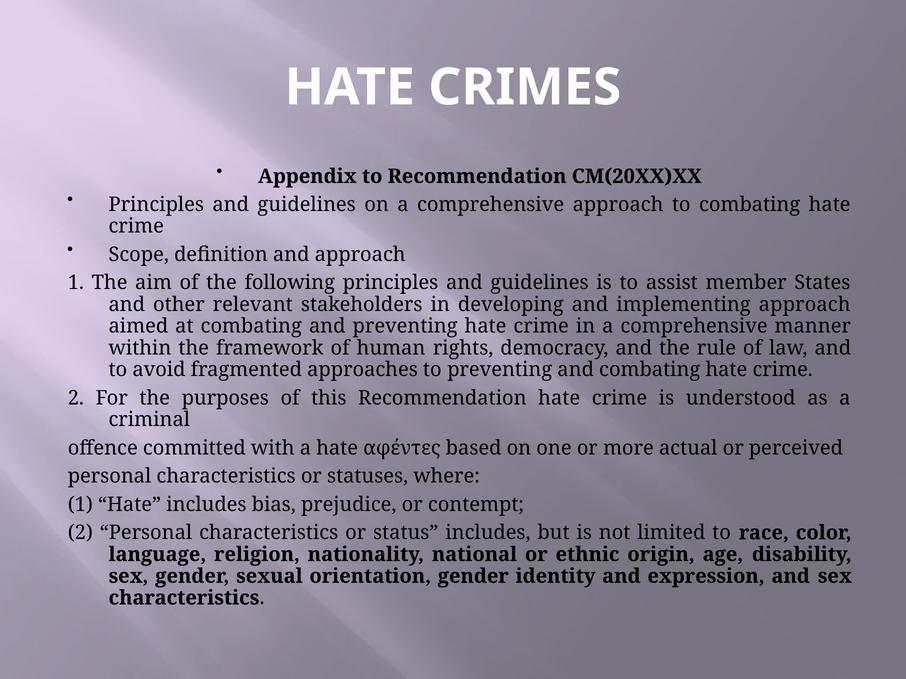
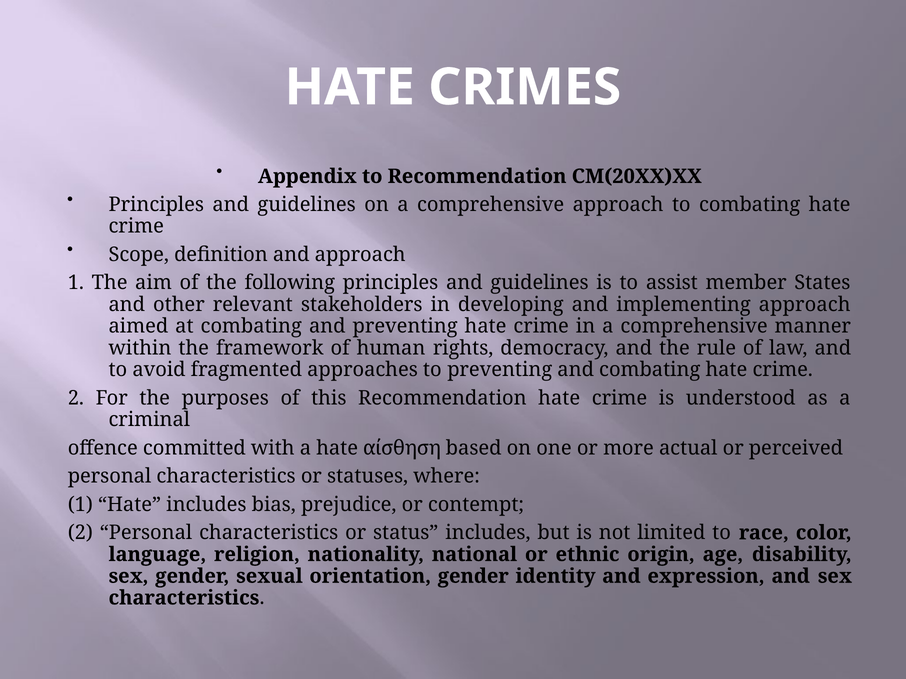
αφέντες: αφέντες -> αίσθηση (402, 448)
